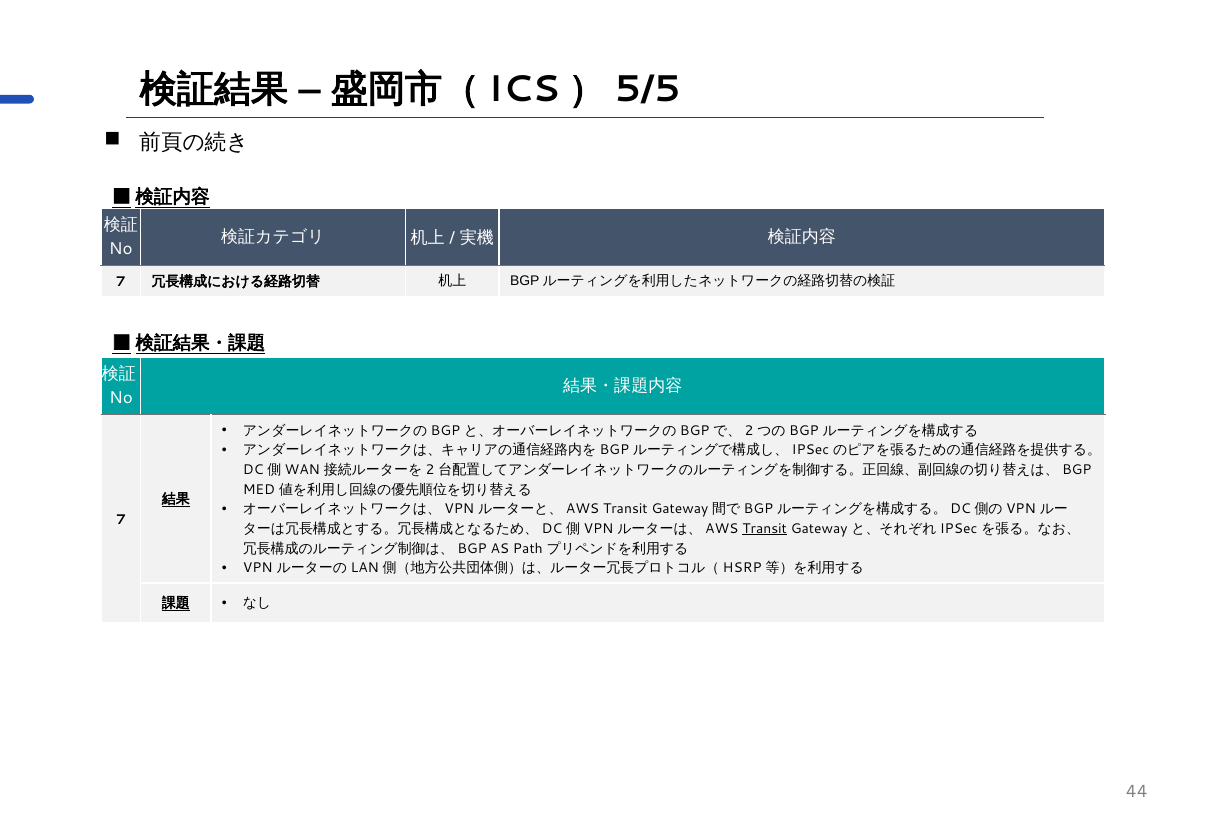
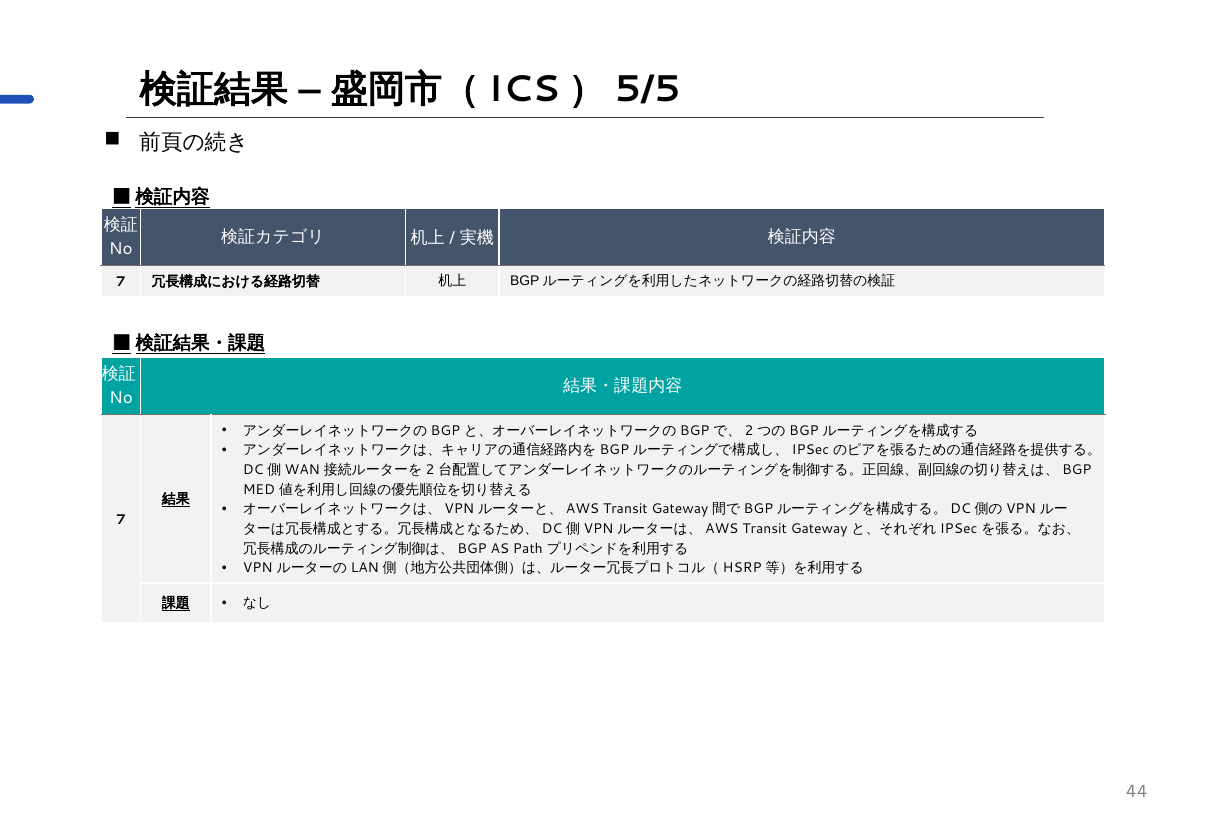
Transit underline: present -> none (765, 529)
